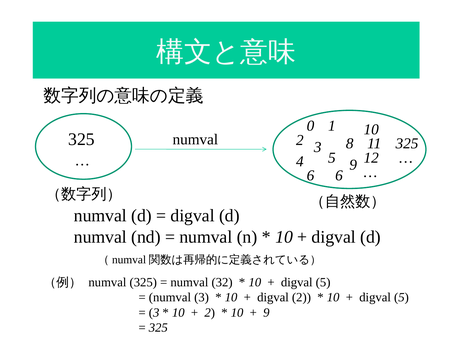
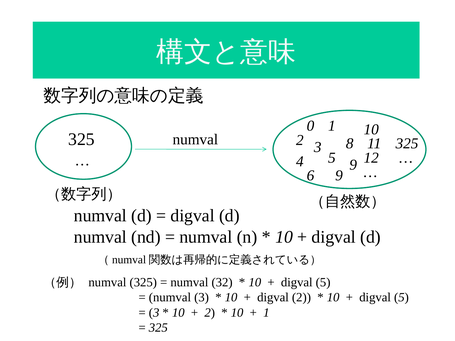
6 6: 6 -> 9 (339, 176)
9: 9 -> 1 (266, 313)
